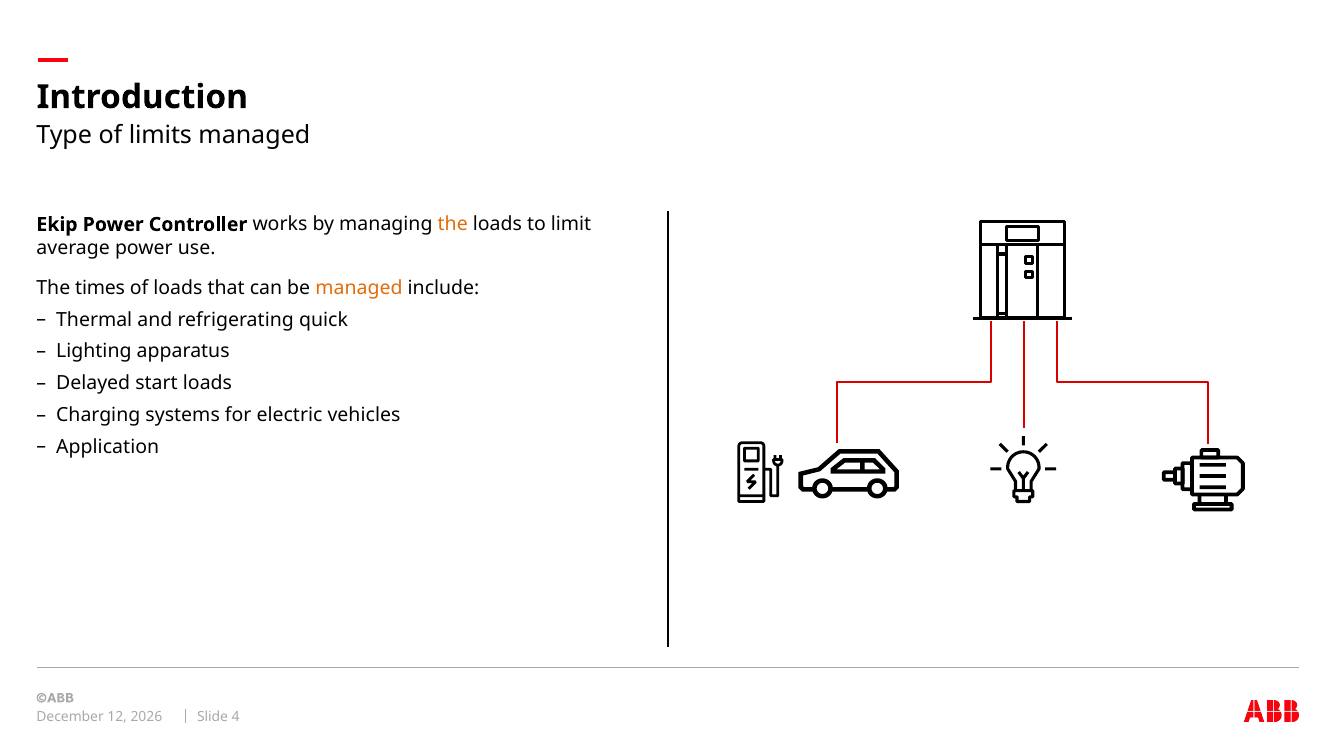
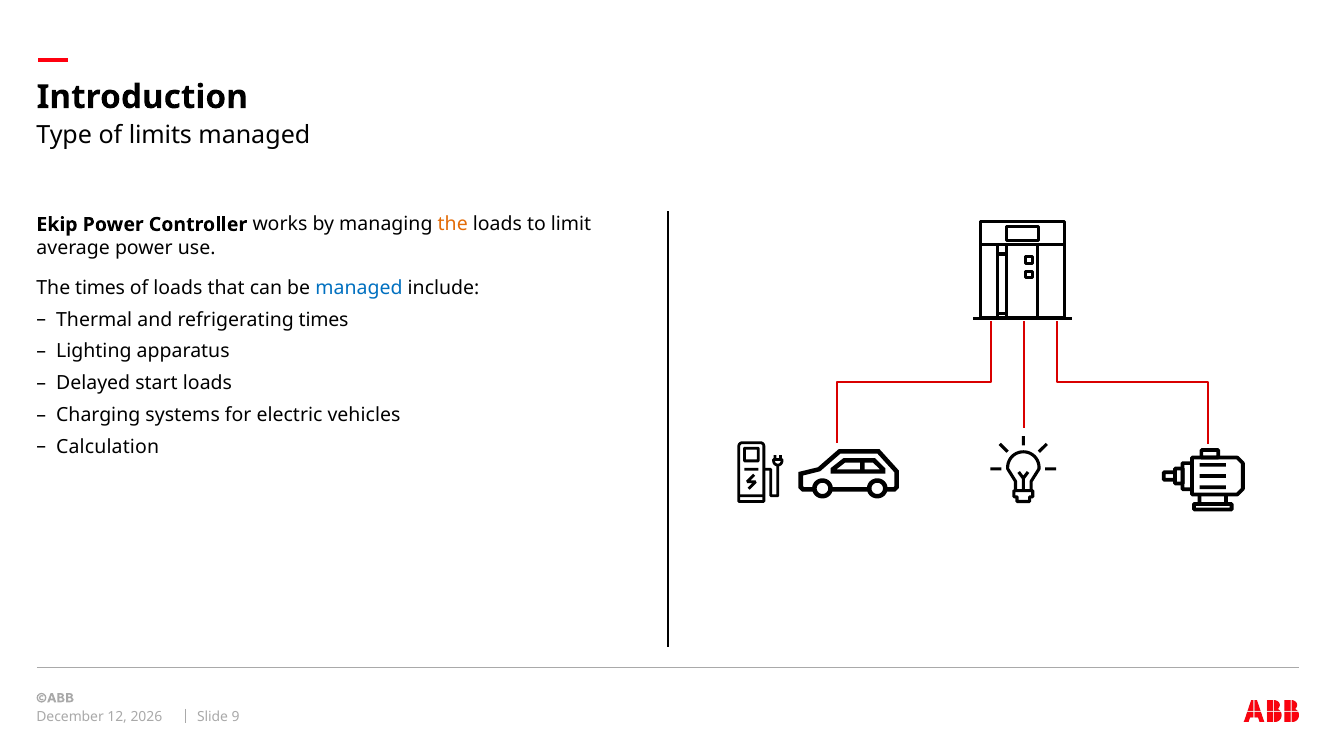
managed colour: orange -> blue (359, 288)
refrigerating quick: quick -> times (324, 320)
Application: Application -> Calculation (108, 447)
4: 4 -> 9 (236, 717)
